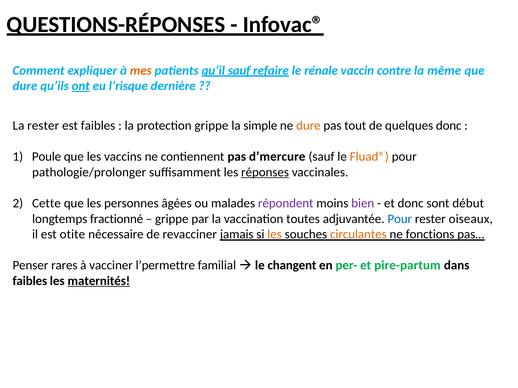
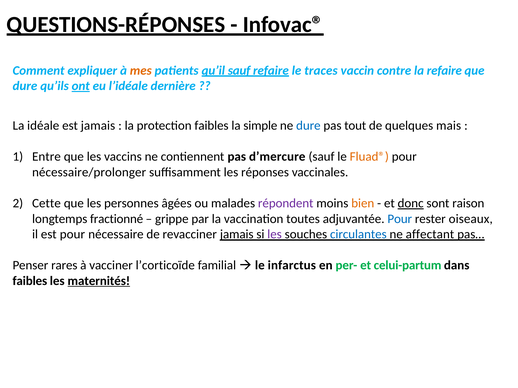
rénale: rénale -> traces (321, 71)
la même: même -> refaire (444, 71)
l’risque: l’risque -> l’idéale (128, 86)
La rester: rester -> idéale (43, 126)
est faibles: faibles -> jamais (98, 126)
protection grippe: grippe -> faibles (212, 126)
dure colour: orange -> blue (308, 126)
quelques donc: donc -> mais (449, 126)
Poule: Poule -> Entre (46, 157)
pathologie/prolonger: pathologie/prolonger -> nécessaire/prolonger (89, 172)
réponses underline: present -> none (265, 172)
bien colour: purple -> orange (363, 204)
donc underline: none -> present (411, 204)
début: début -> raison (468, 204)
est otite: otite -> pour (72, 235)
les colour: orange -> purple (275, 235)
circulantes colour: orange -> blue (358, 235)
fonctions: fonctions -> affectant (430, 235)
l’permettre: l’permettre -> l’corticoïde (165, 266)
changent: changent -> infarctus (292, 266)
pire-partum: pire-partum -> celui-partum (408, 266)
